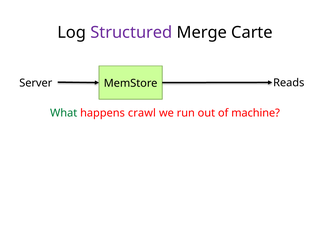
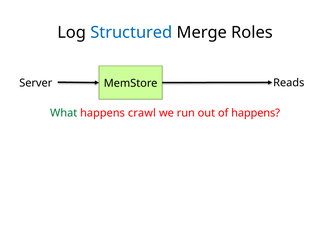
Structured colour: purple -> blue (131, 32)
Carte: Carte -> Roles (252, 32)
of machine: machine -> happens (256, 113)
